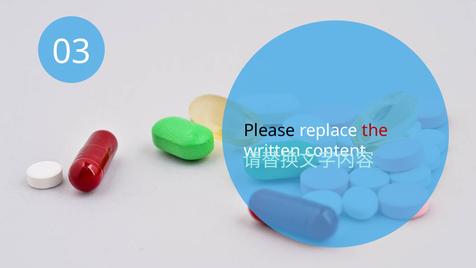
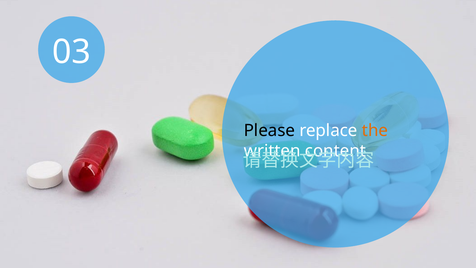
the colour: red -> orange (375, 131)
